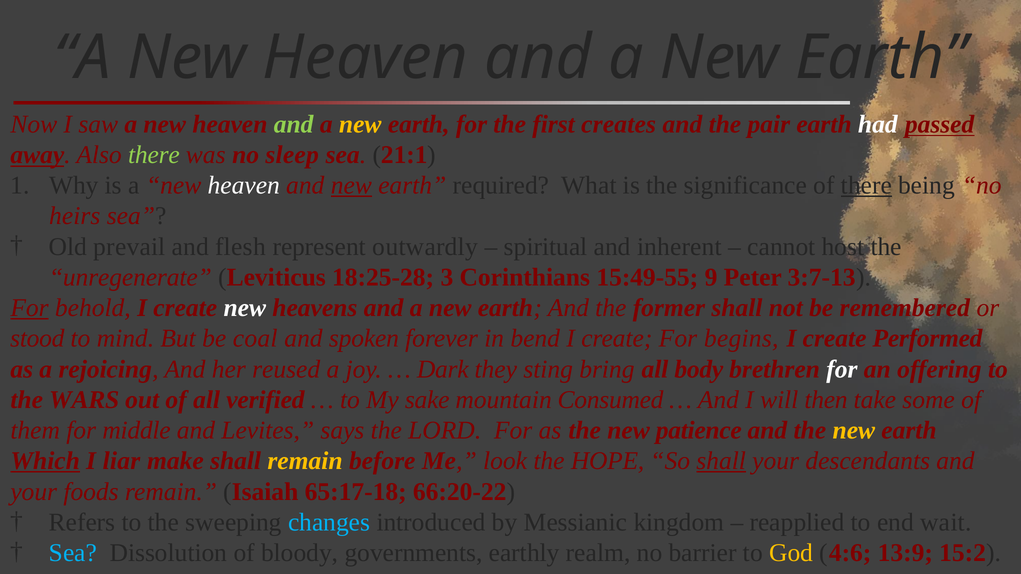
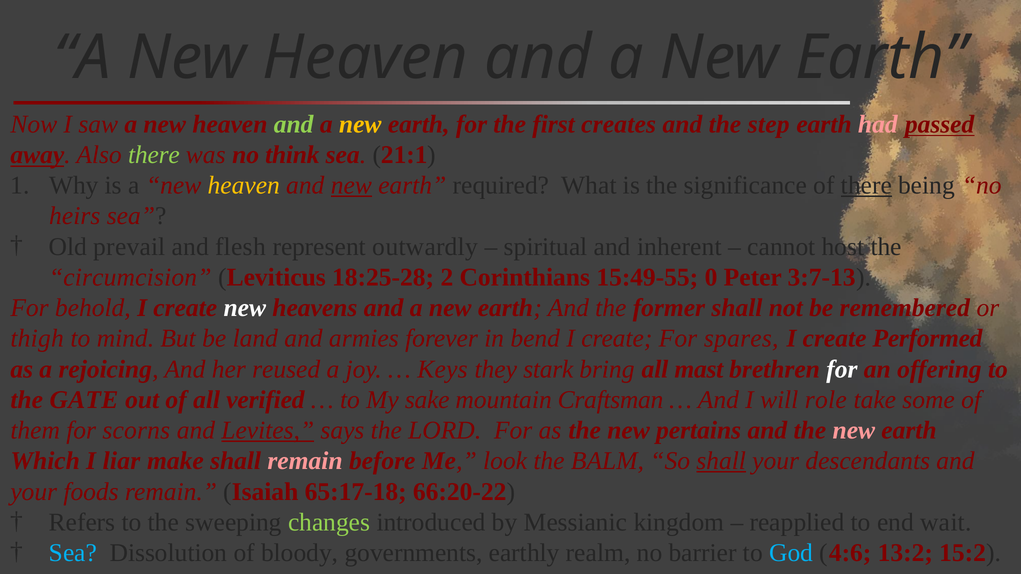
pair: pair -> step (769, 124)
had colour: white -> pink (878, 124)
sleep: sleep -> think (292, 155)
heaven colour: white -> yellow (244, 186)
unregenerate: unregenerate -> circumcision (130, 277)
3: 3 -> 2 (447, 277)
9: 9 -> 0 (711, 277)
For underline: present -> none (30, 308)
stood: stood -> thigh (37, 339)
coal: coal -> land (255, 339)
spoken: spoken -> armies (364, 339)
begins: begins -> spares (741, 339)
Dark: Dark -> Keys (443, 369)
sting: sting -> stark (548, 369)
body: body -> mast (699, 369)
WARS: WARS -> GATE (84, 400)
Consumed: Consumed -> Craftsman (611, 400)
then: then -> role (826, 400)
middle: middle -> scorns (136, 431)
Levites underline: none -> present (268, 431)
patience: patience -> pertains (699, 431)
new colour: yellow -> pink (854, 431)
Which underline: present -> none (45, 461)
remain colour: yellow -> pink (305, 461)
HOPE: HOPE -> BALM (607, 461)
changes colour: light blue -> light green (329, 522)
God colour: yellow -> light blue (791, 553)
13:9: 13:9 -> 13:2 (905, 553)
